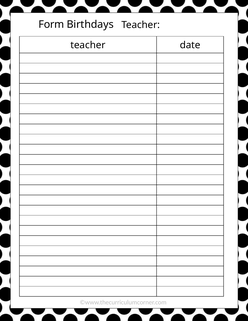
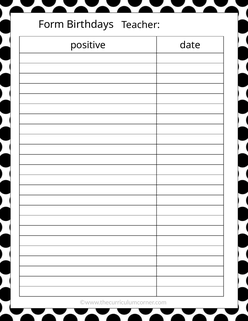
teacher: teacher -> positive (88, 45)
